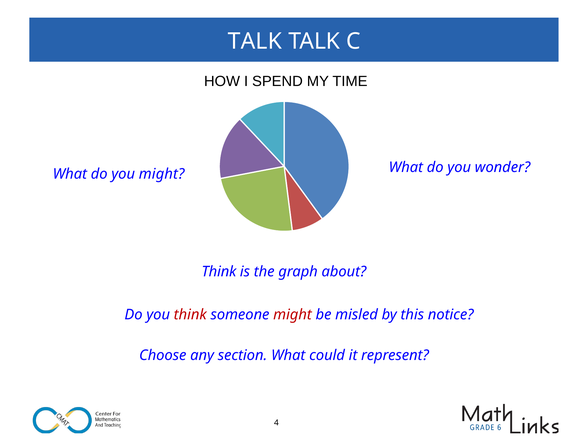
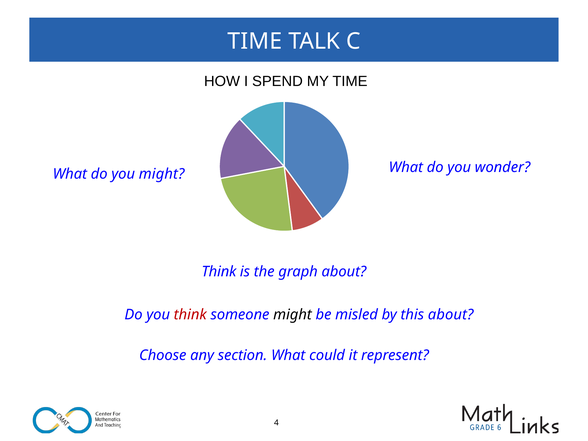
TALK: TALK -> TIME (255, 41)
might colour: red -> black (293, 315)
this notice: notice -> about (451, 315)
